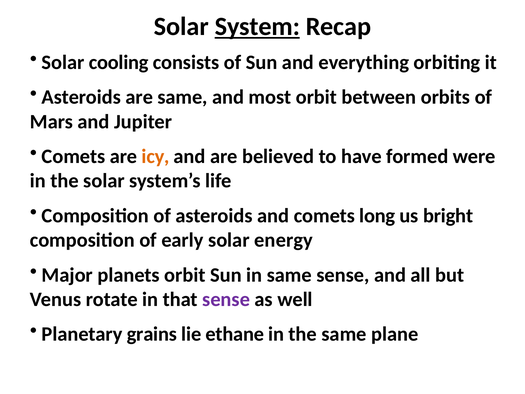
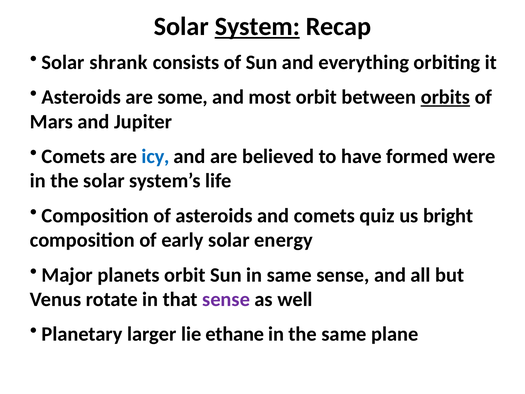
cooling: cooling -> shrank (119, 62)
are same: same -> some (183, 97)
orbits underline: none -> present (445, 97)
icy colour: orange -> blue (155, 156)
long: long -> quiz (377, 216)
grains: grains -> larger (152, 334)
